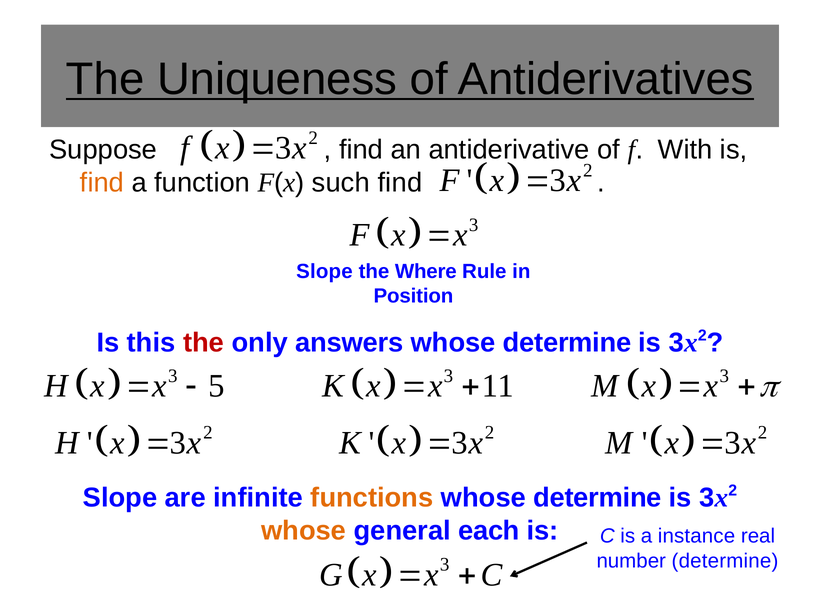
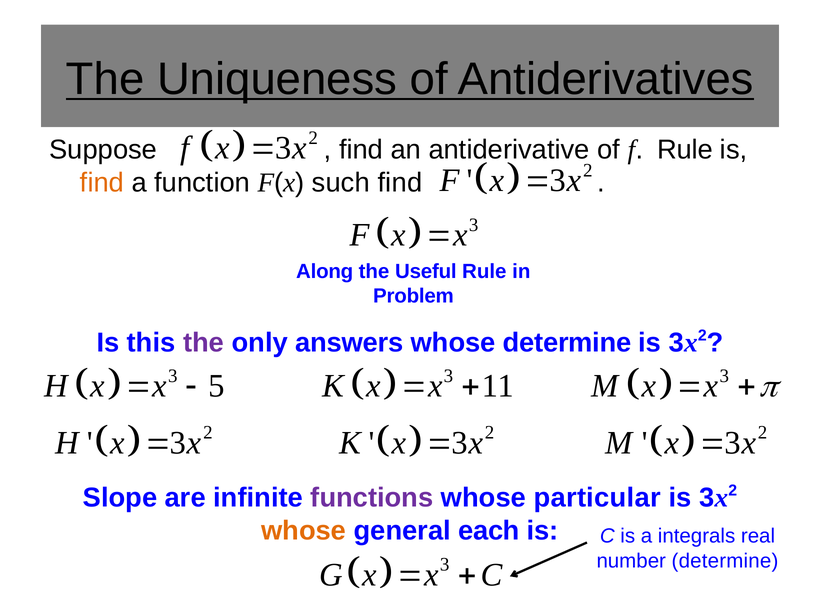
f With: With -> Rule (685, 150)
Slope: Slope -> Along (325, 271)
Where: Where -> Useful (426, 271)
Position: Position -> Problem (413, 296)
the colour: red -> purple (204, 342)
functions colour: orange -> purple (372, 498)
determine: determine -> particular (597, 498)
instance: instance -> integrals (697, 536)
